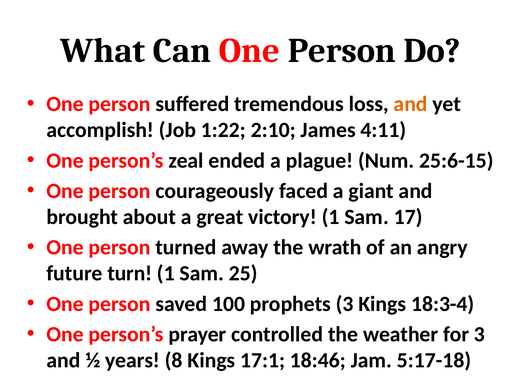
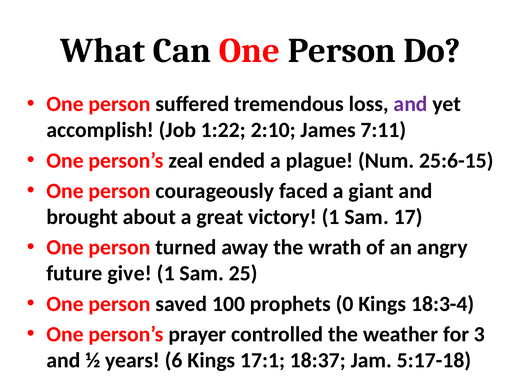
and colour: orange -> purple (411, 104)
4:11: 4:11 -> 7:11 (383, 130)
turn: turn -> give (130, 273)
prophets 3: 3 -> 0 (345, 304)
8: 8 -> 6 (174, 360)
18:46: 18:46 -> 18:37 (318, 360)
